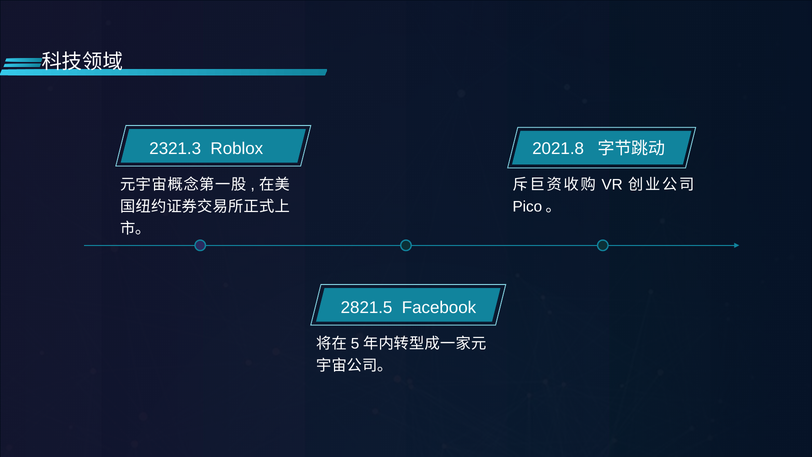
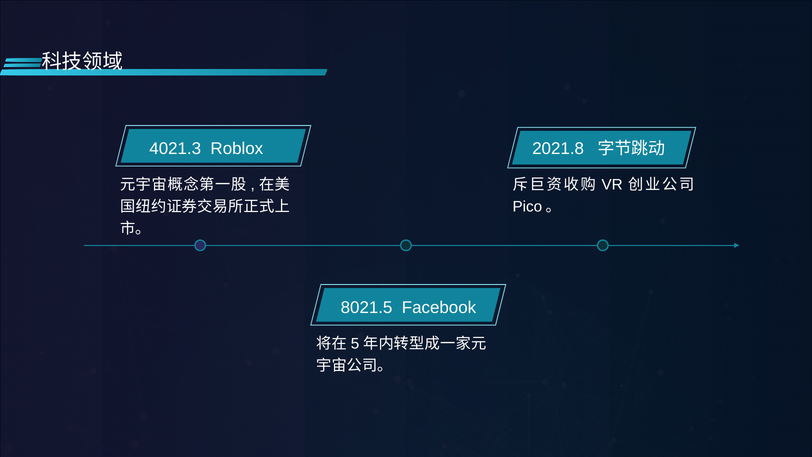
2321.3: 2321.3 -> 4021.3 (175, 148)
2821.5: 2821.5 -> 8021.5 (367, 307)
